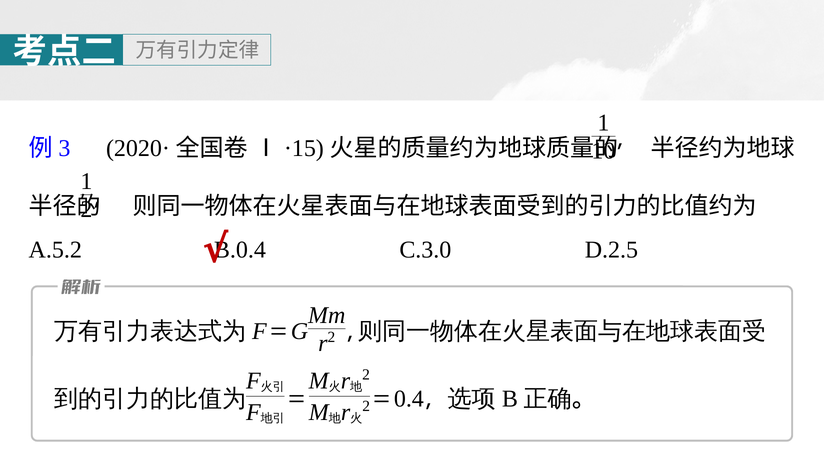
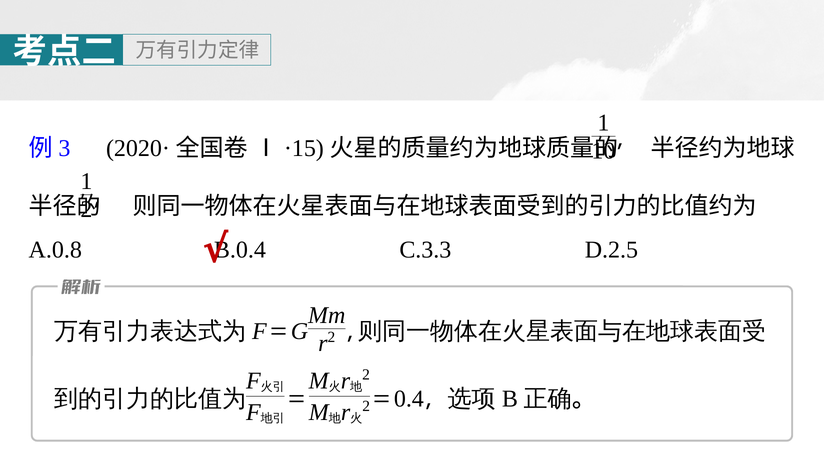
A.5.2: A.5.2 -> A.0.8 (55, 249)
C.3.0: C.3.0 -> C.3.3 (425, 249)
